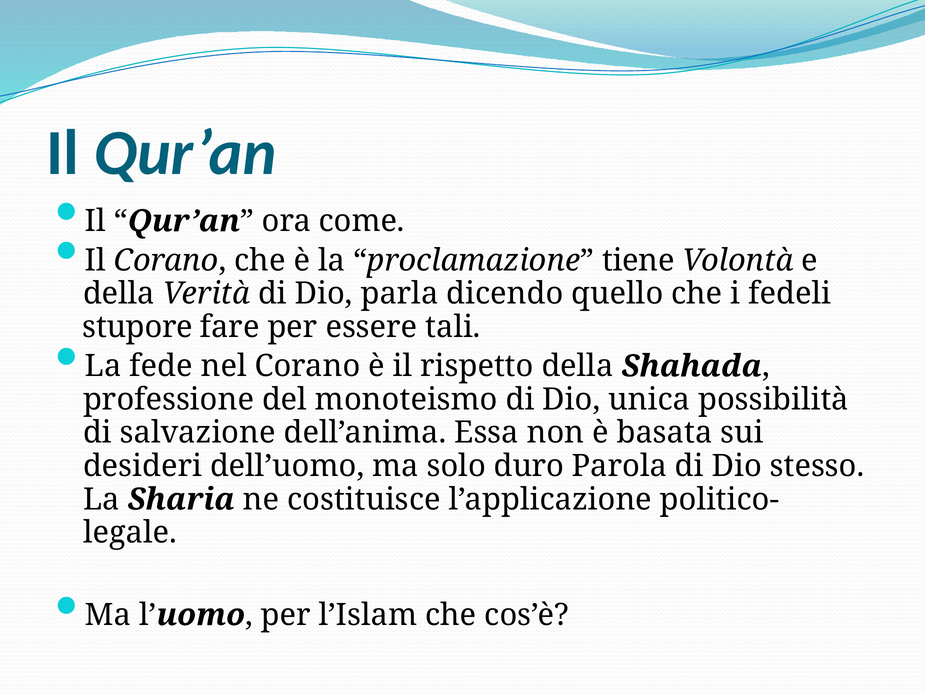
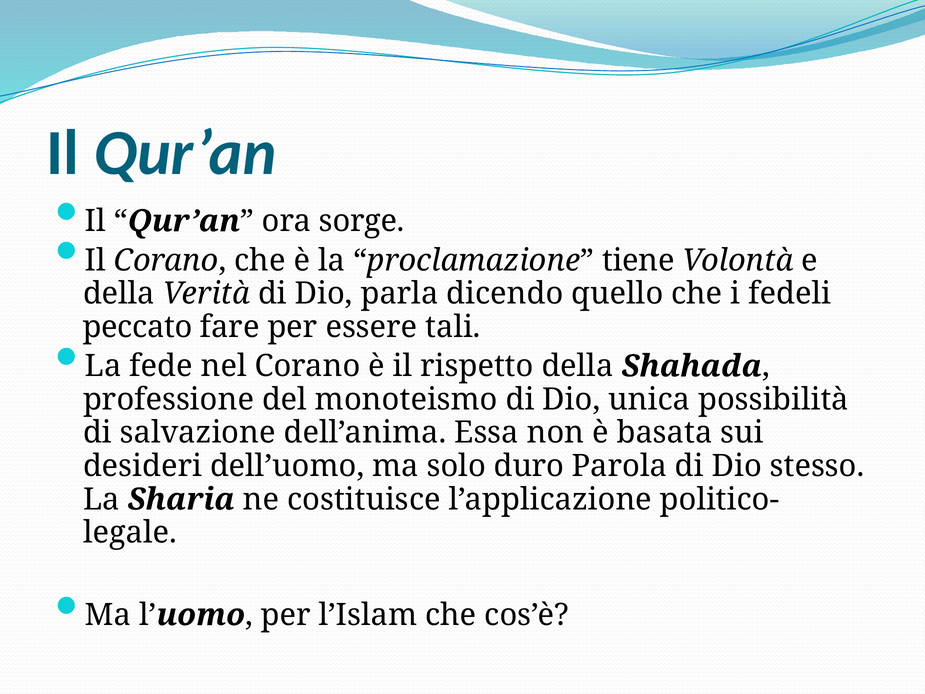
come: come -> sorge (362, 221)
stupore: stupore -> peccato (138, 327)
